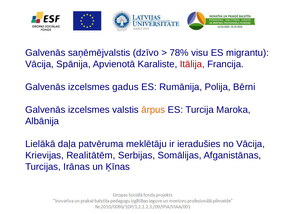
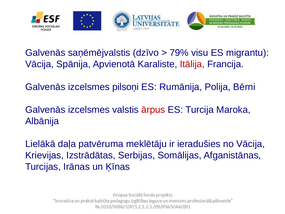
78%: 78% -> 79% (179, 53)
gadus: gadus -> pilsoņi (126, 87)
ārpus colour: orange -> red (153, 110)
Realitātēm: Realitātēm -> Izstrādātas (91, 155)
